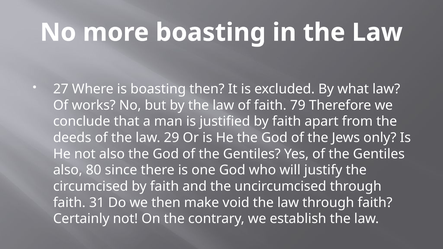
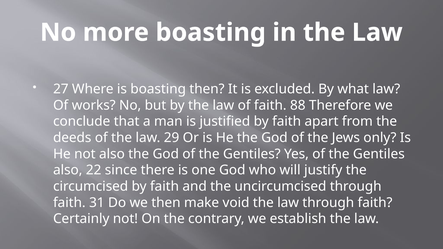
79: 79 -> 88 (298, 105)
80: 80 -> 22 (94, 170)
